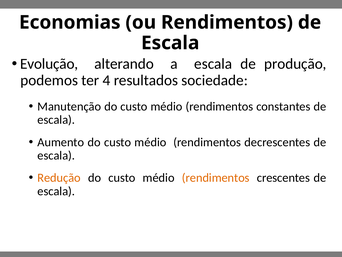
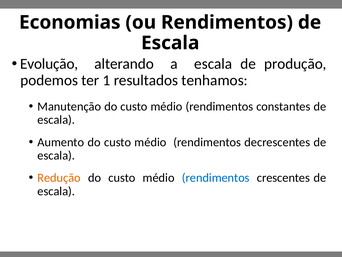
4: 4 -> 1 (107, 80)
sociedade: sociedade -> tenhamos (215, 80)
rendimentos colour: orange -> blue (216, 178)
